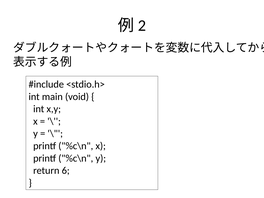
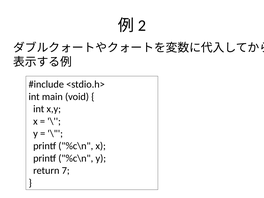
6: 6 -> 7 (66, 171)
